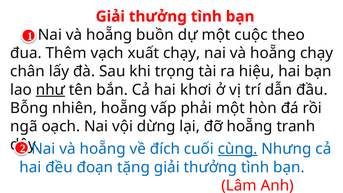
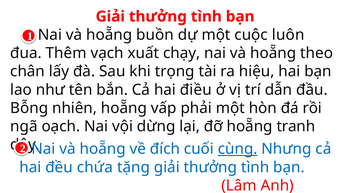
theo: theo -> luôn (288, 35)
hoẵng chạy: chạy -> theo (317, 53)
như underline: present -> none (50, 90)
khơi: khơi -> điều (196, 90)
đoạn: đoạn -> chứa (95, 167)
